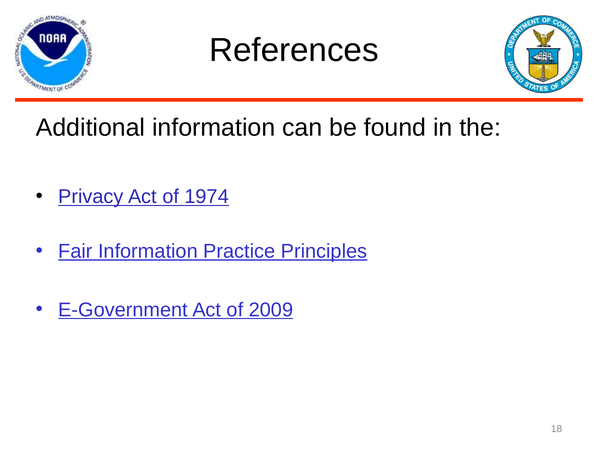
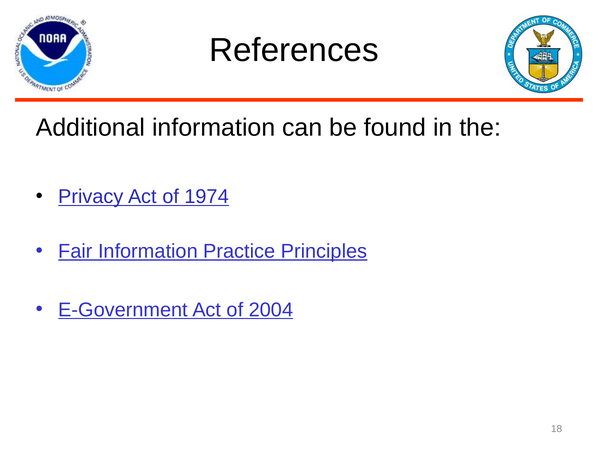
2009: 2009 -> 2004 (271, 309)
